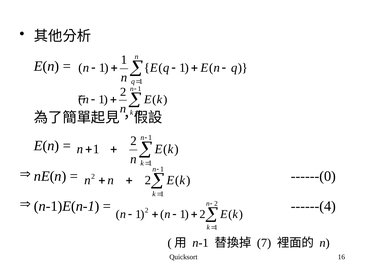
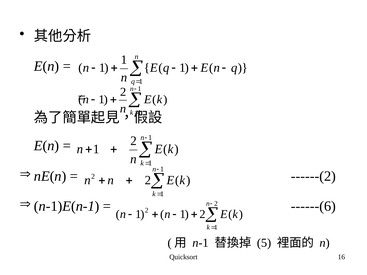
------(0: ------(0 -> ------(2 (313, 176)
------(4: ------(4 -> ------(6 (313, 206)
7: 7 -> 5 (264, 243)
